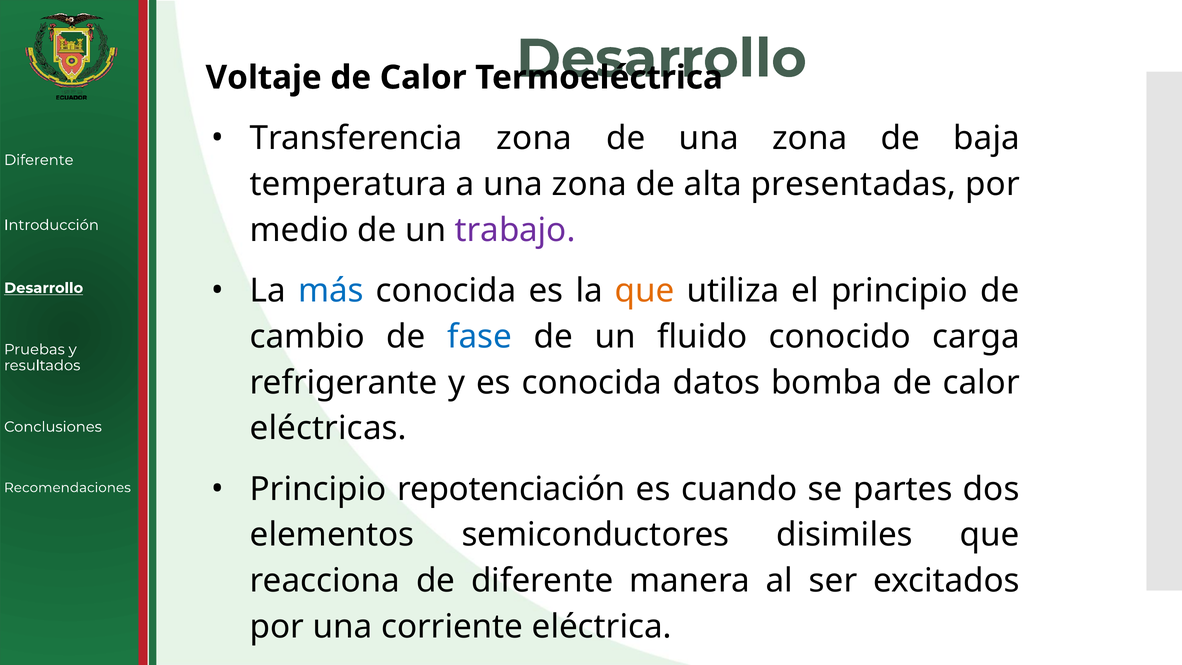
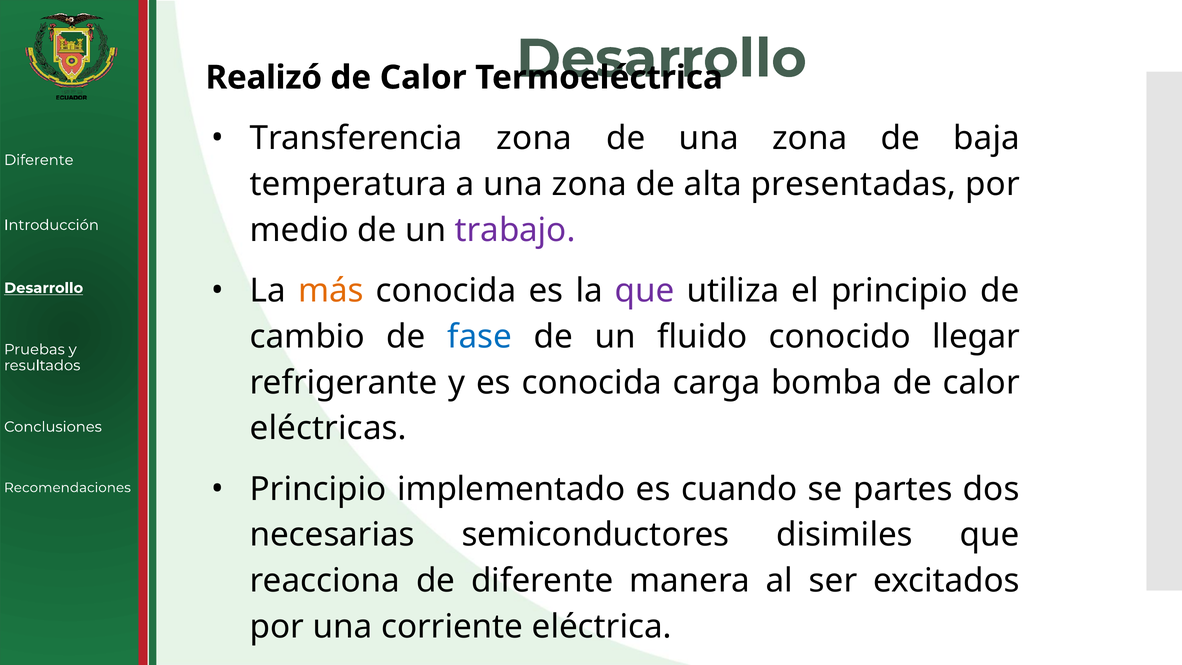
Voltaje: Voltaje -> Realizó (264, 78)
más colour: blue -> orange (331, 291)
que colour: orange -> purple (645, 291)
carga: carga -> llegar (976, 337)
datos: datos -> carga (717, 382)
repotenciación: repotenciación -> implementado (511, 489)
elementos: elementos -> necesarias (332, 535)
